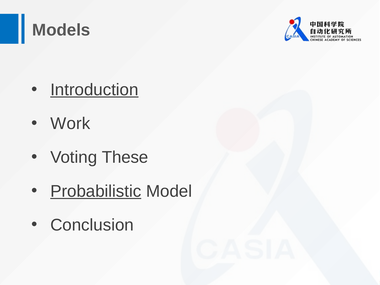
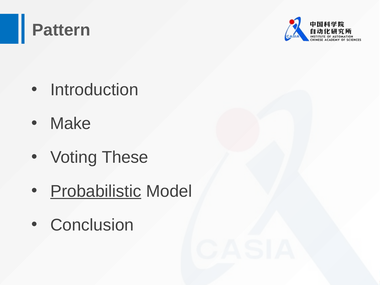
Models: Models -> Pattern (61, 30)
Introduction underline: present -> none (94, 90)
Work: Work -> Make (71, 124)
